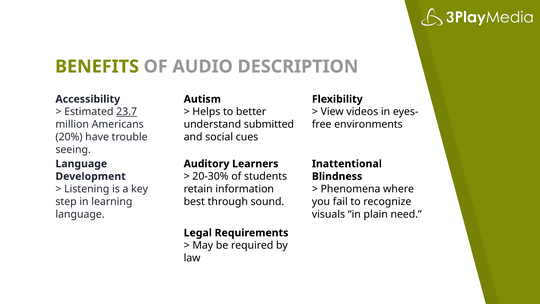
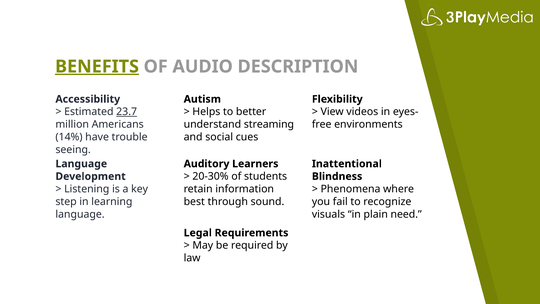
BENEFITS underline: none -> present (97, 67)
submitted: submitted -> streaming (269, 124)
20%: 20% -> 14% (69, 137)
